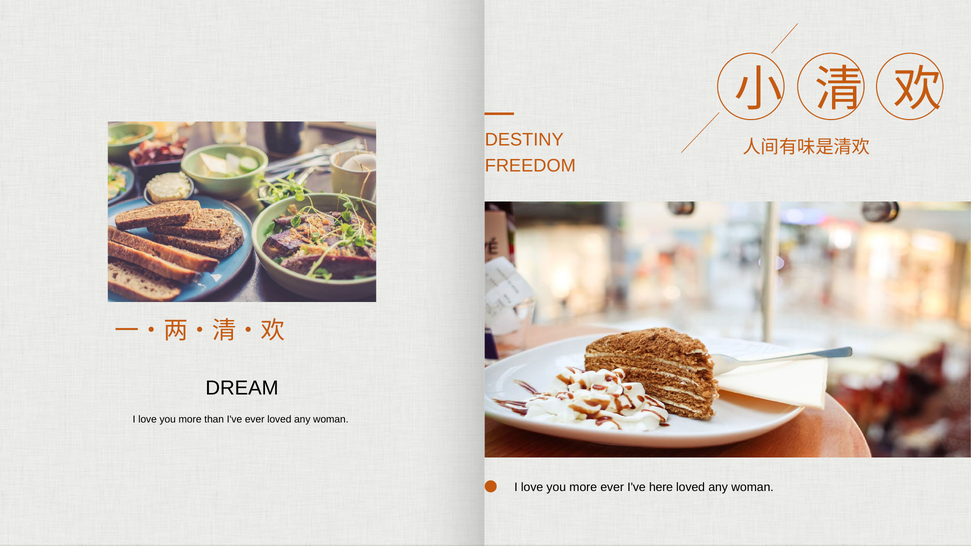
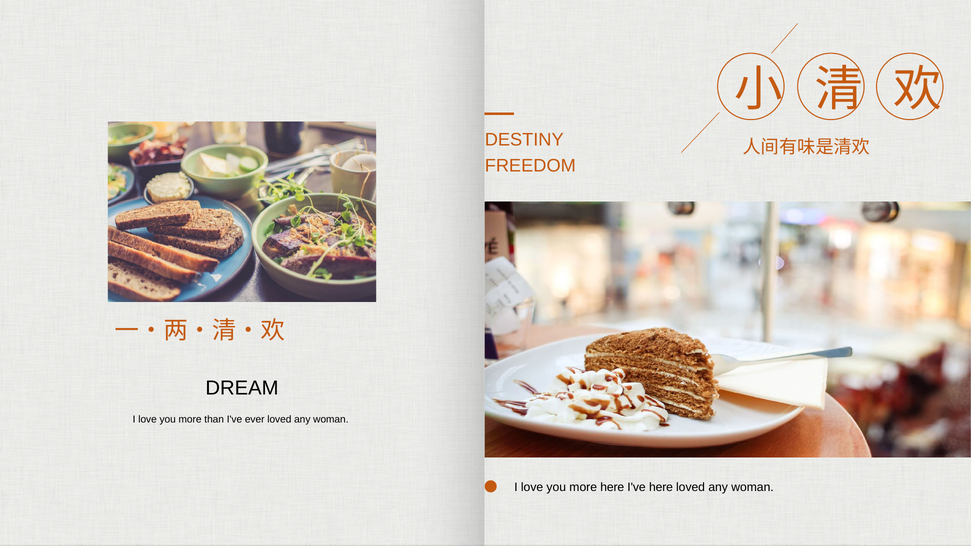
more ever: ever -> here (612, 487)
